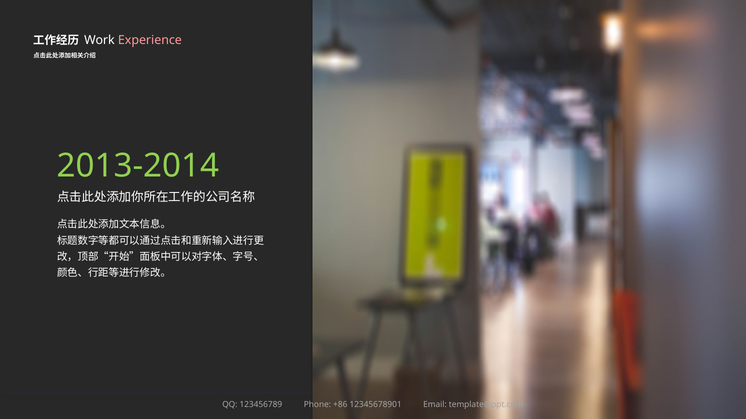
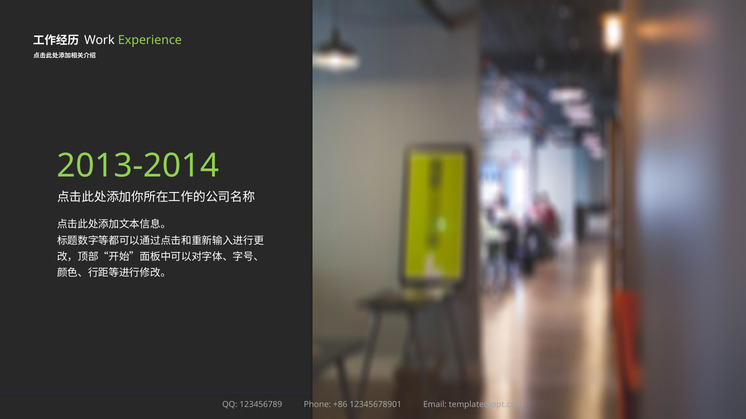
Experience colour: pink -> light green (150, 40)
